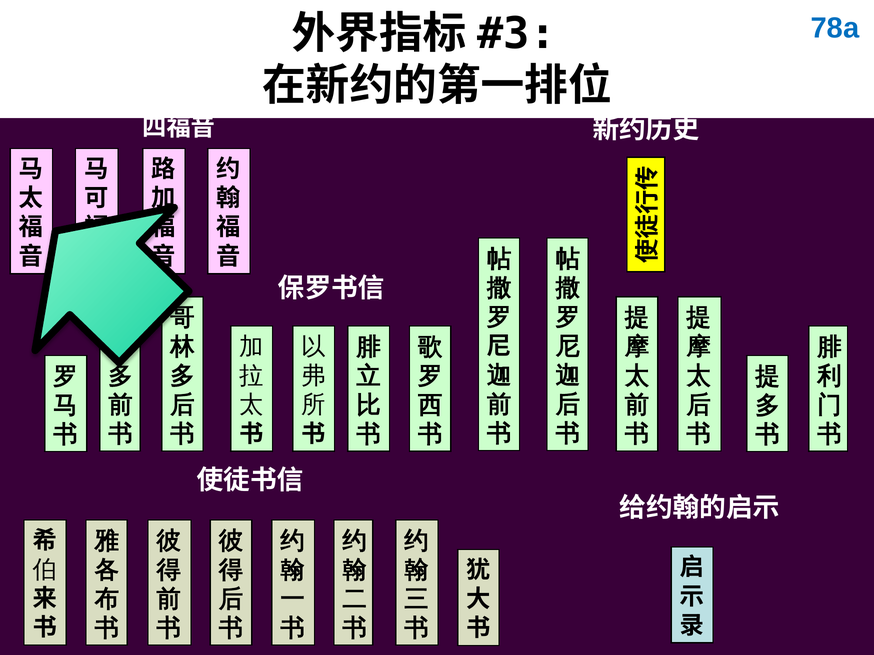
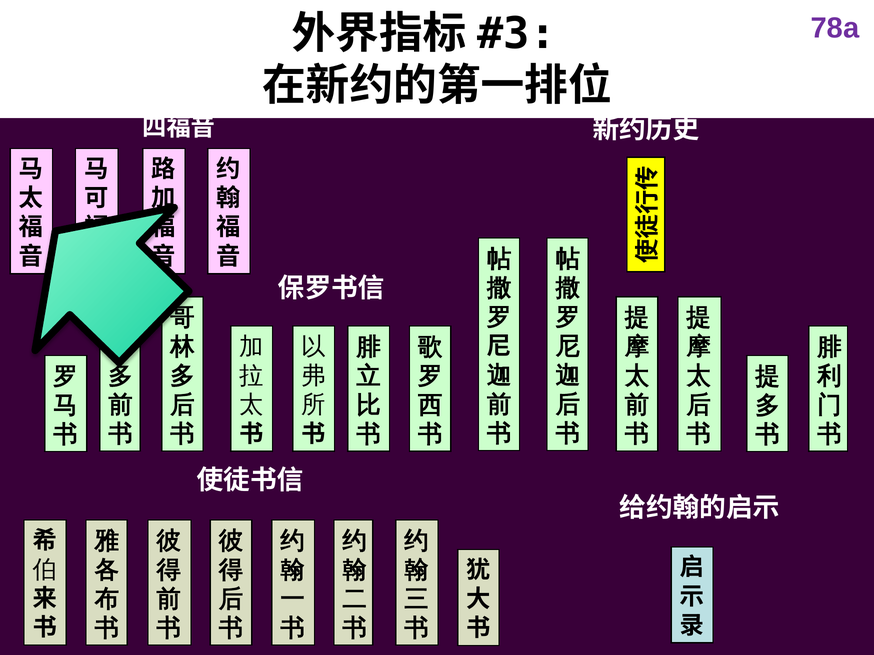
78a colour: blue -> purple (835, 28)
